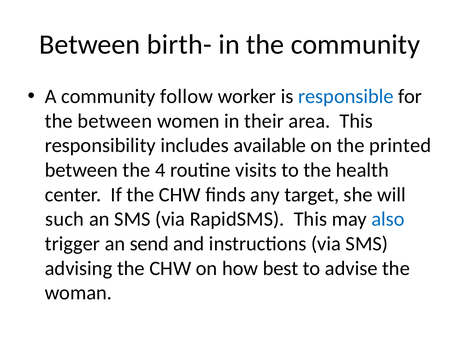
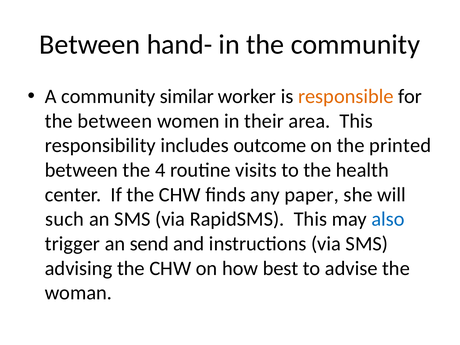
birth-: birth- -> hand- (180, 45)
follow: follow -> similar (187, 96)
responsible colour: blue -> orange (346, 96)
available: available -> outcome (270, 146)
target: target -> paper (312, 195)
